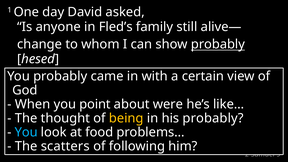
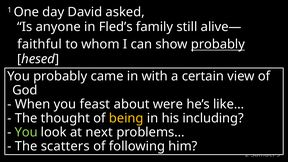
change: change -> faithful (40, 44)
point: point -> feast (95, 104)
his probably: probably -> including (213, 118)
You colour: light blue -> light green (26, 132)
food: food -> next (99, 132)
